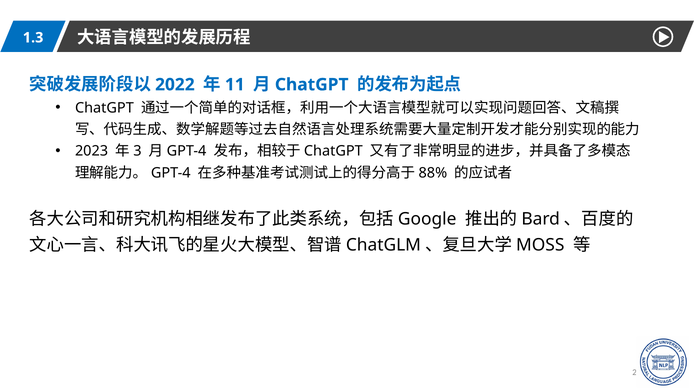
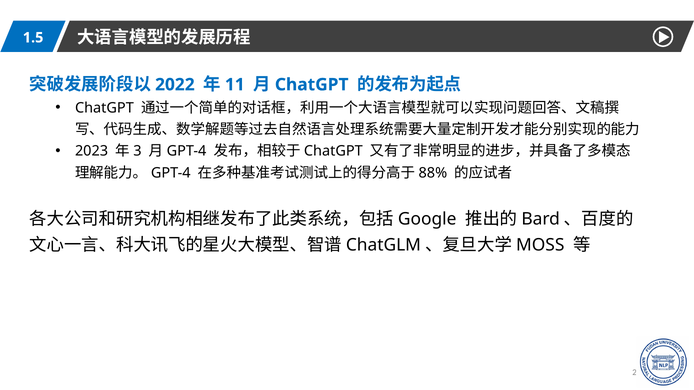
1.3: 1.3 -> 1.5 (33, 38)
